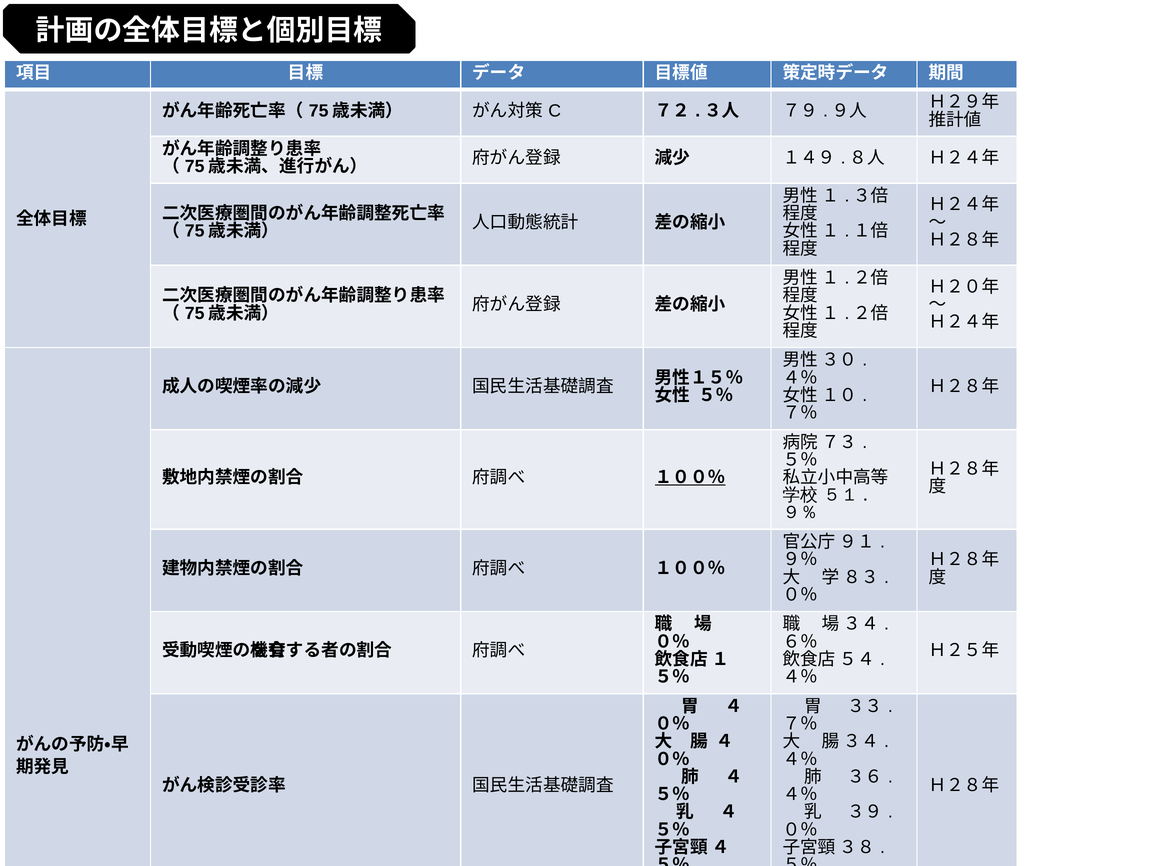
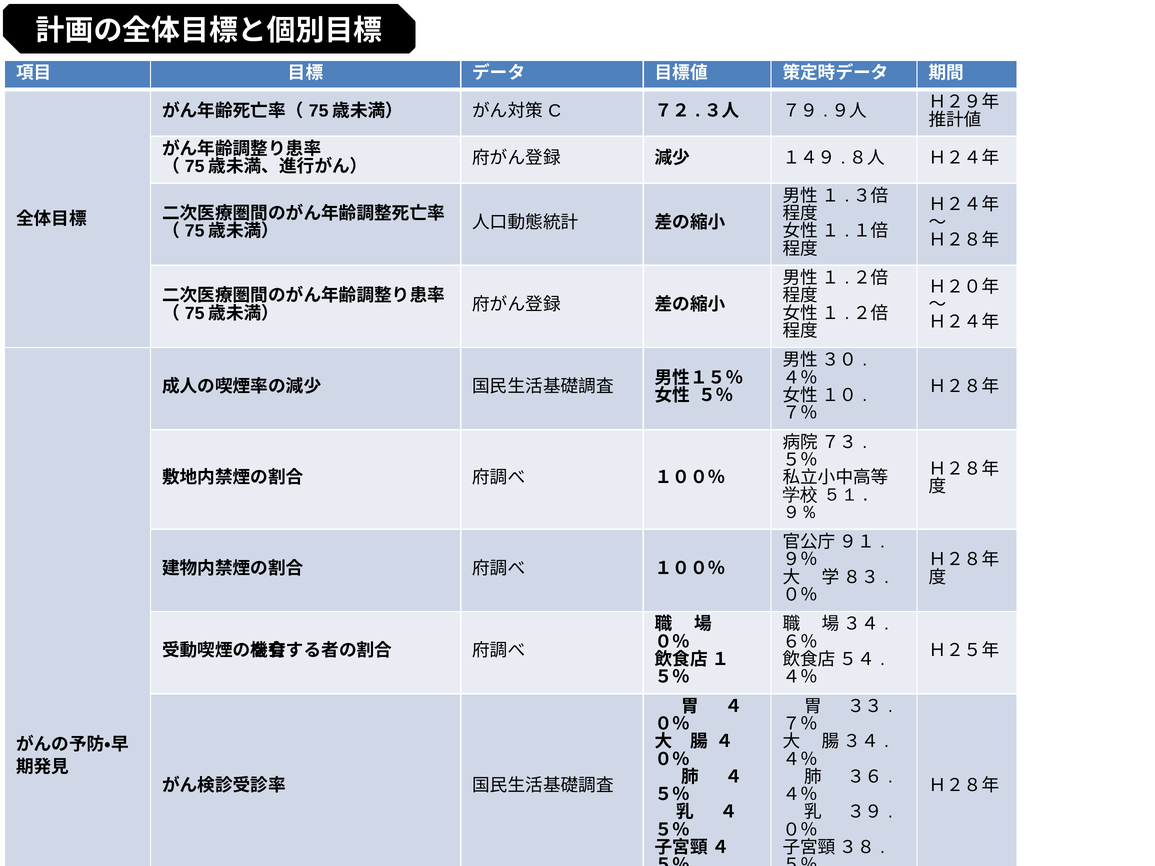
１００％ underline: present -> none (690, 478)
